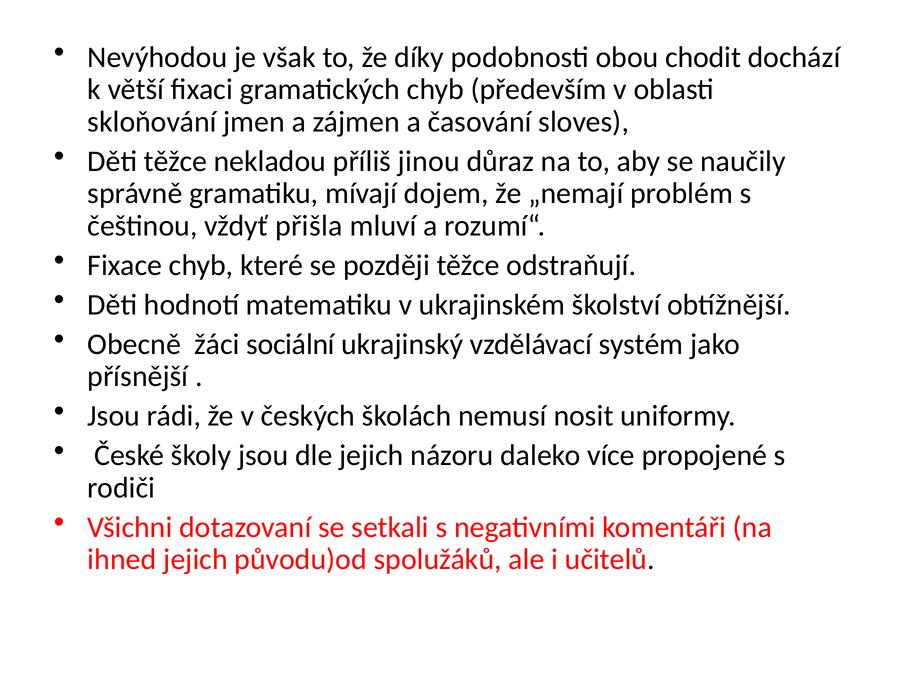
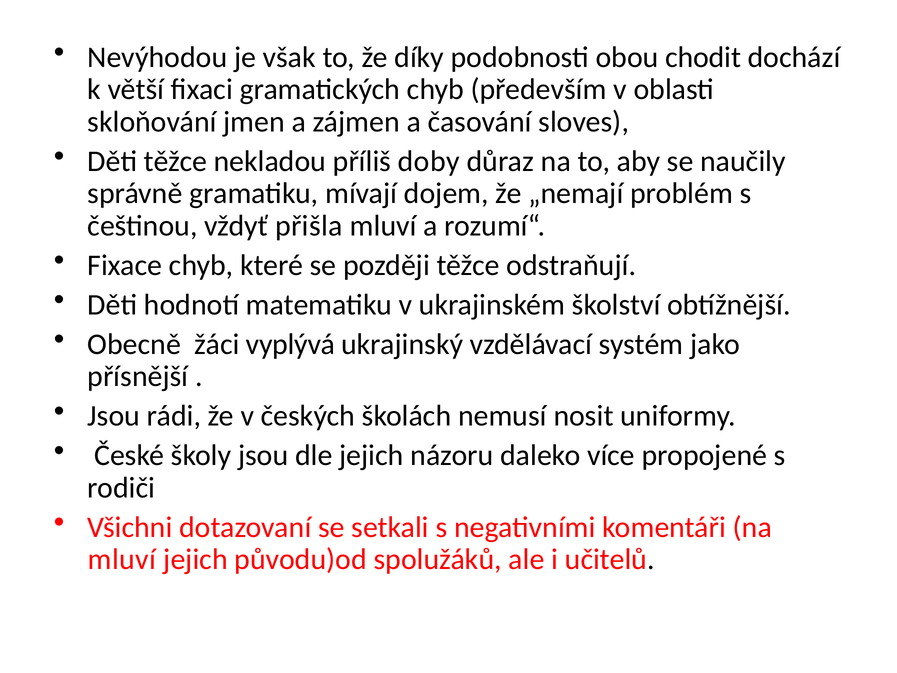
jinou: jinou -> doby (429, 161)
sociální: sociální -> vyplývá (291, 344)
ihned: ihned -> mluví (122, 559)
